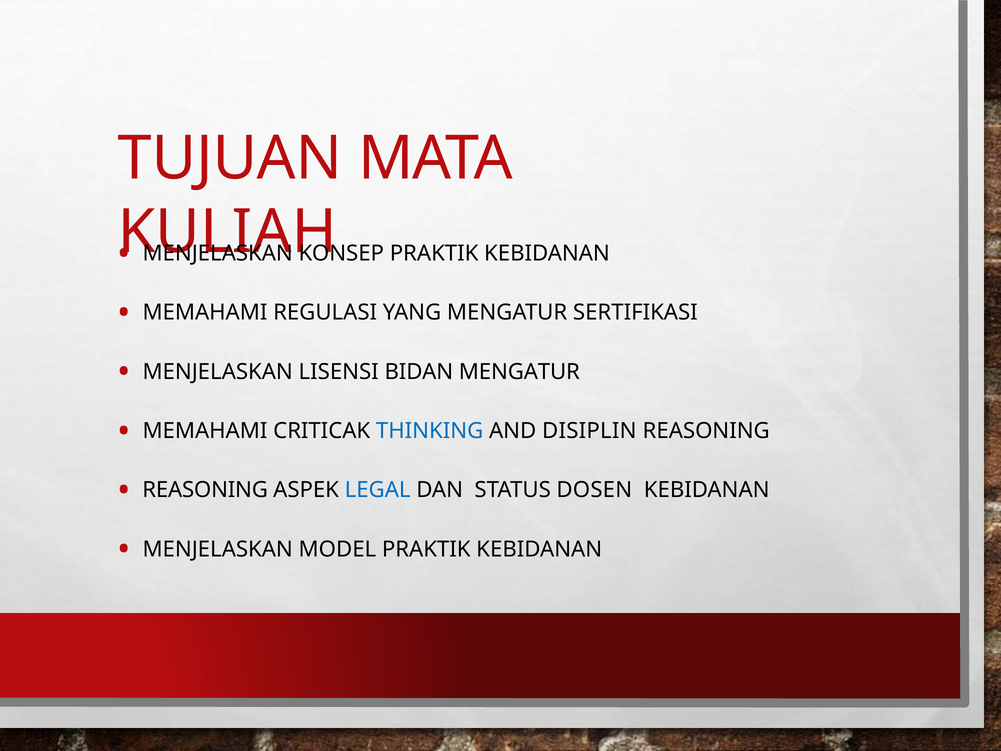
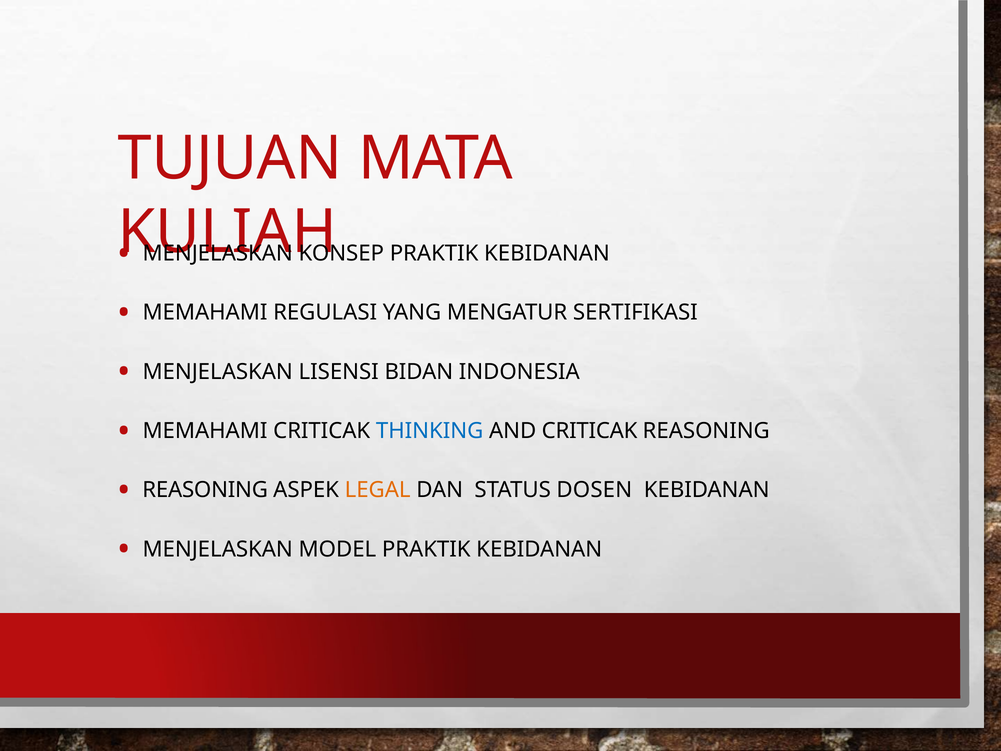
BIDAN MENGATUR: MENGATUR -> INDONESIA (519, 372)
AND DISIPLIN: DISIPLIN -> CRITICAK (590, 431)
LEGAL colour: blue -> orange (378, 490)
